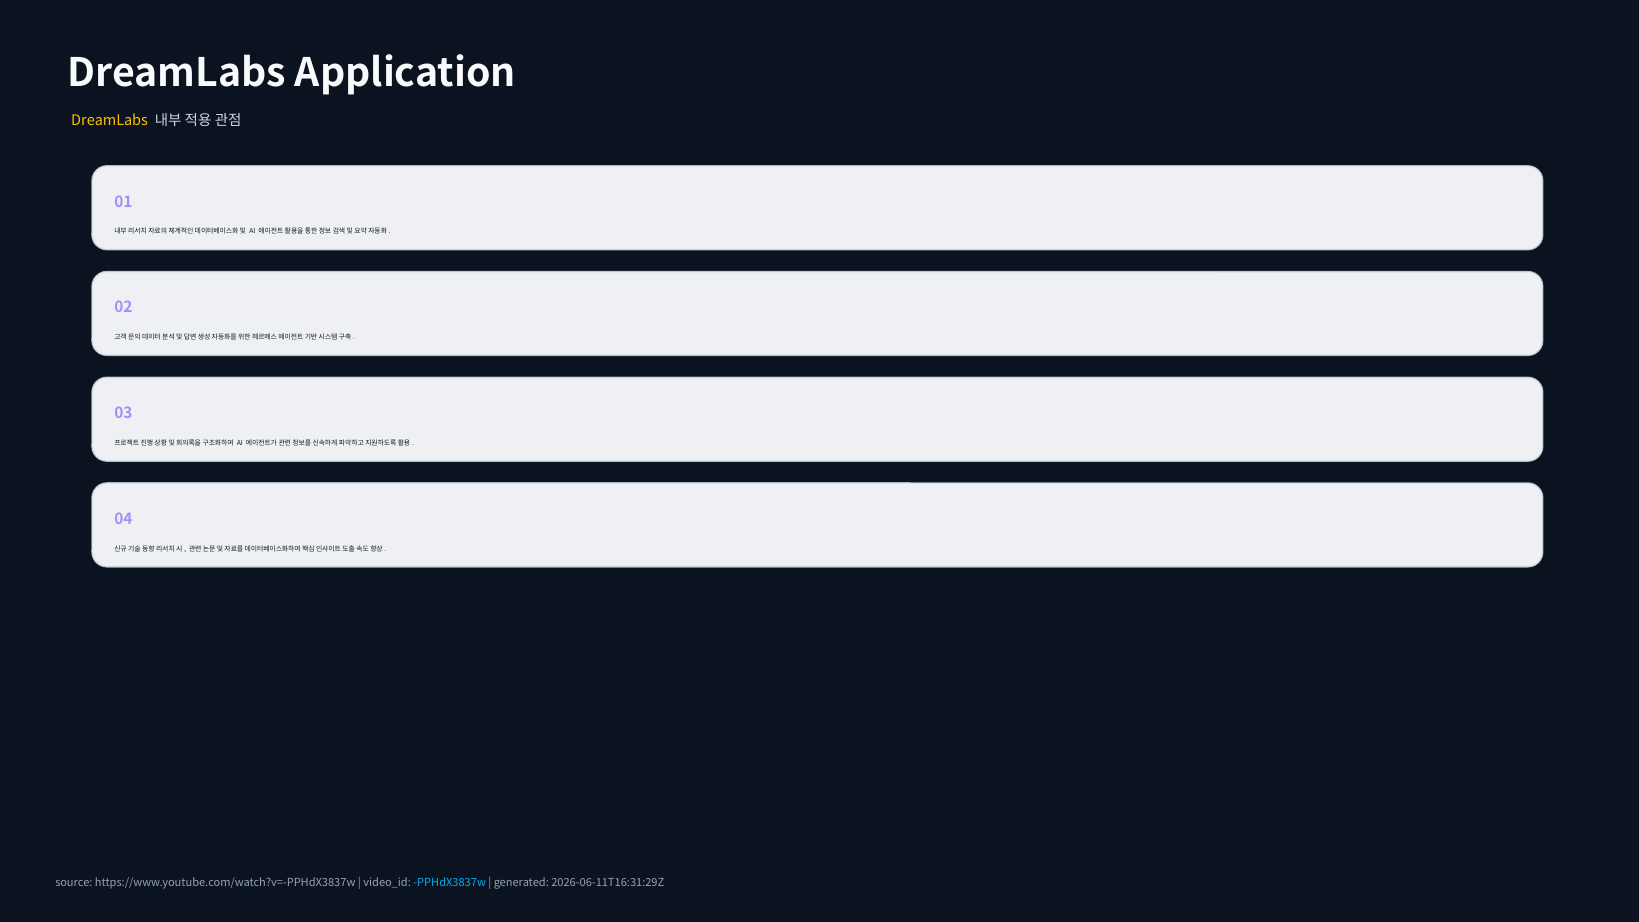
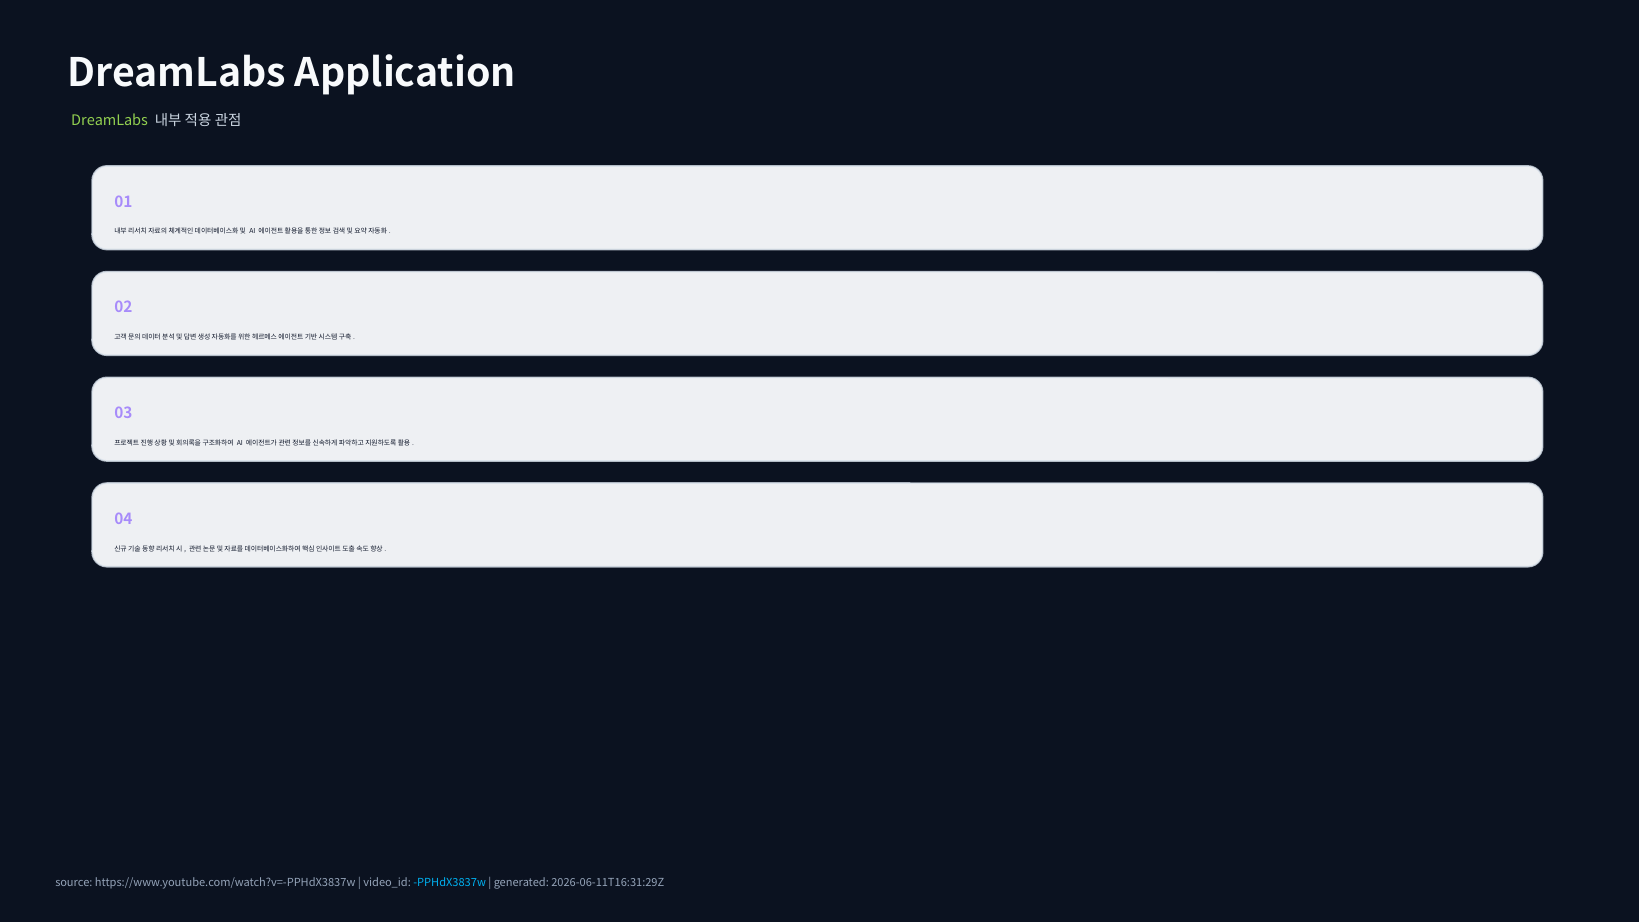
DreamLabs colour: yellow -> light green (110, 120)
